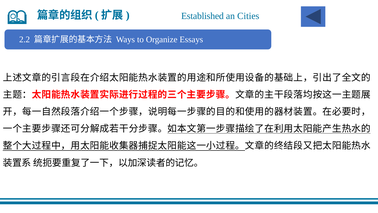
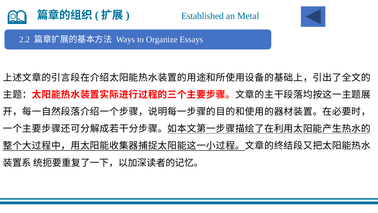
Cities: Cities -> Metal (248, 16)
